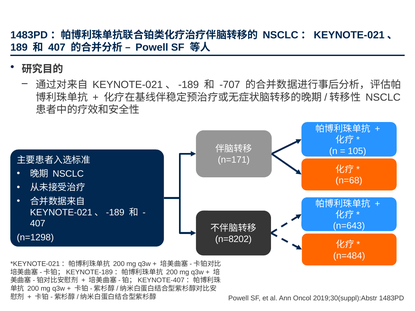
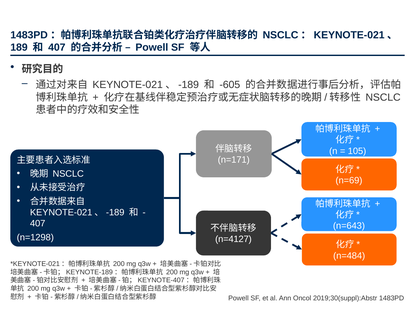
-707: -707 -> -605 (230, 85)
n=68: n=68 -> n=69 (349, 181)
n=8202: n=8202 -> n=4127 (233, 239)
